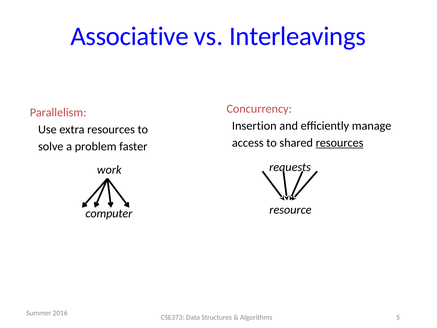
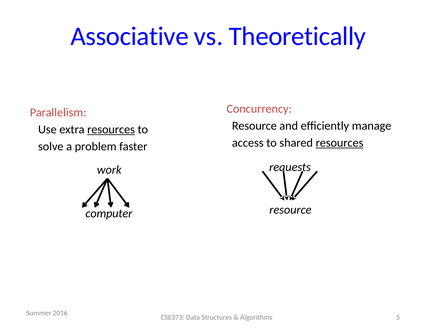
Interleavings: Interleavings -> Theoretically (297, 36)
Insertion: Insertion -> Resource (254, 126)
resources underline: none -> present (111, 129)
